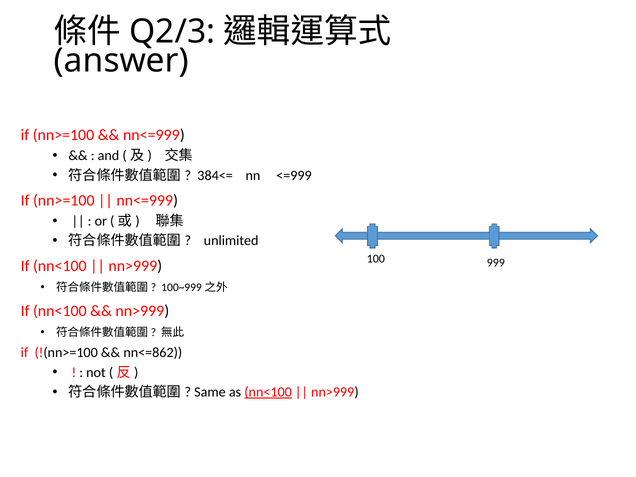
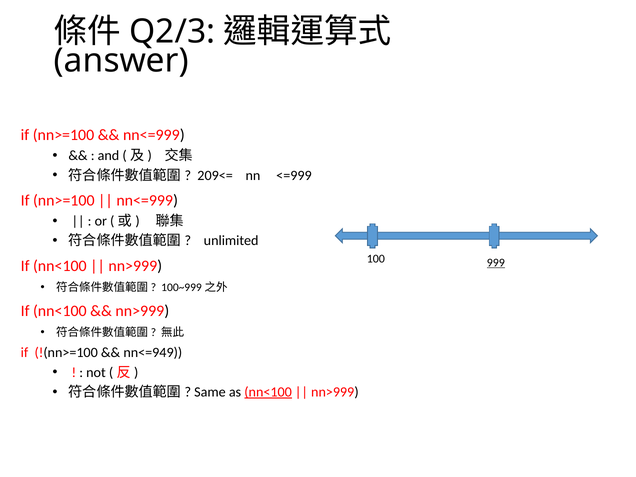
384<=: 384<= -> 209<= (215, 175)
999 underline: none -> present (496, 263)
nn<=862: nn<=862 -> nn<=949 (153, 353)
